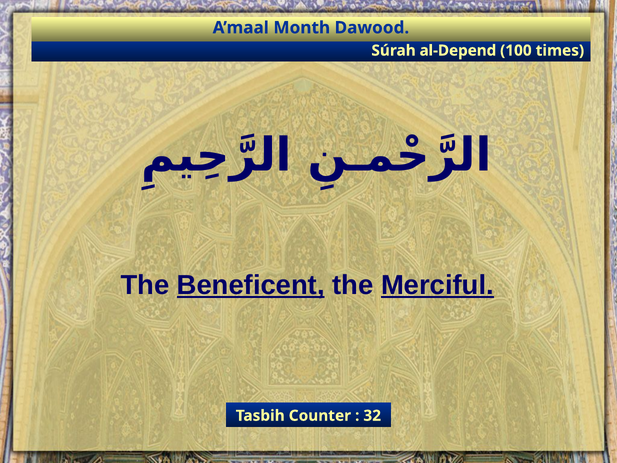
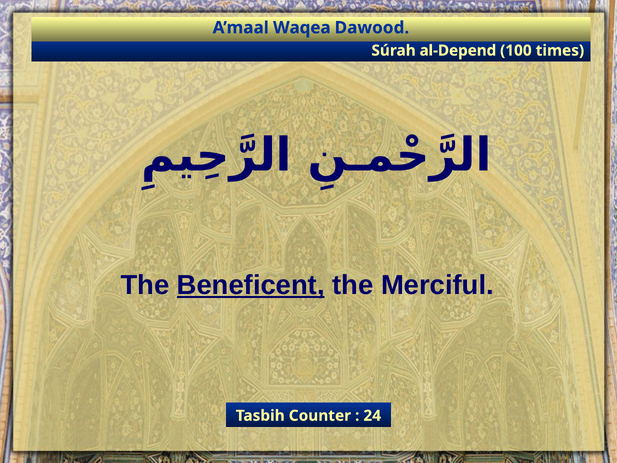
Month: Month -> Waqea (302, 28)
Merciful underline: present -> none (437, 285)
32: 32 -> 24 (372, 415)
